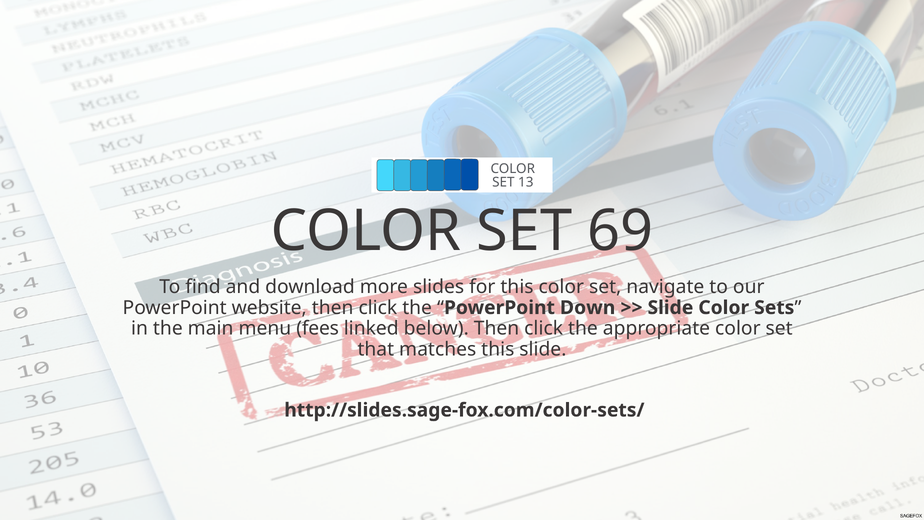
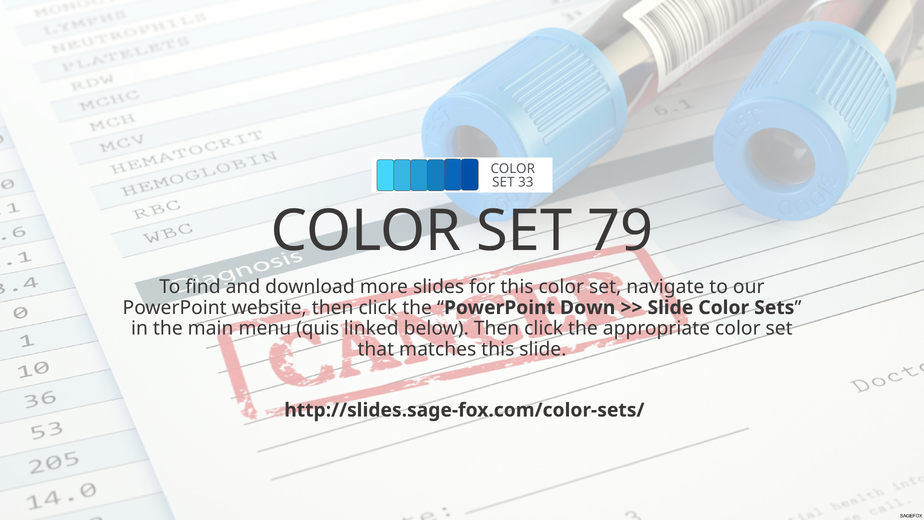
13: 13 -> 33 (526, 182)
69: 69 -> 79 (620, 231)
fees: fees -> quis (318, 328)
